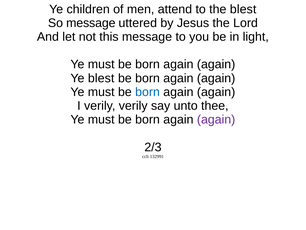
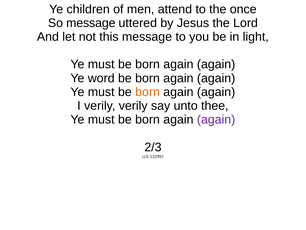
the blest: blest -> once (243, 9)
Ye blest: blest -> word (101, 78)
born colour: blue -> orange (148, 92)
